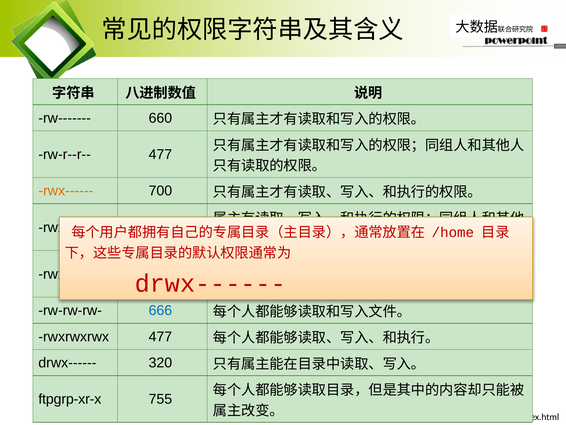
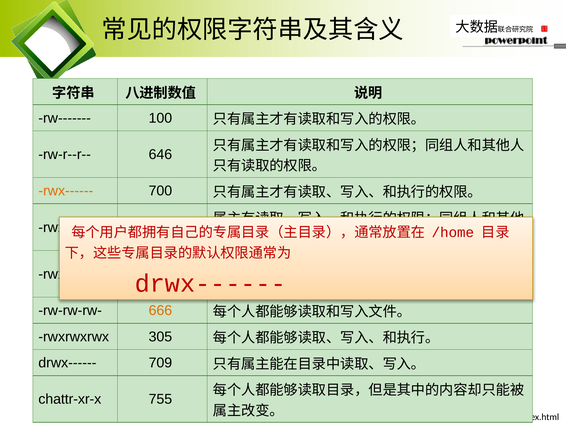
660: 660 -> 100 (160, 118)
rw-r--r-- 477: 477 -> 646 (160, 154)
666 colour: blue -> orange (160, 310)
rwxrwxrwx 477: 477 -> 305 (160, 336)
320: 320 -> 709 (160, 362)
ftpgrp-xr-x: ftpgrp-xr-x -> chattr-xr-x (70, 399)
